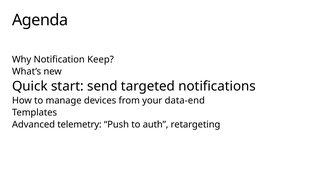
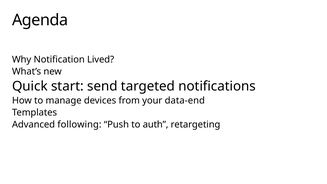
Keep: Keep -> Lived (101, 59)
telemetry: telemetry -> following (79, 124)
